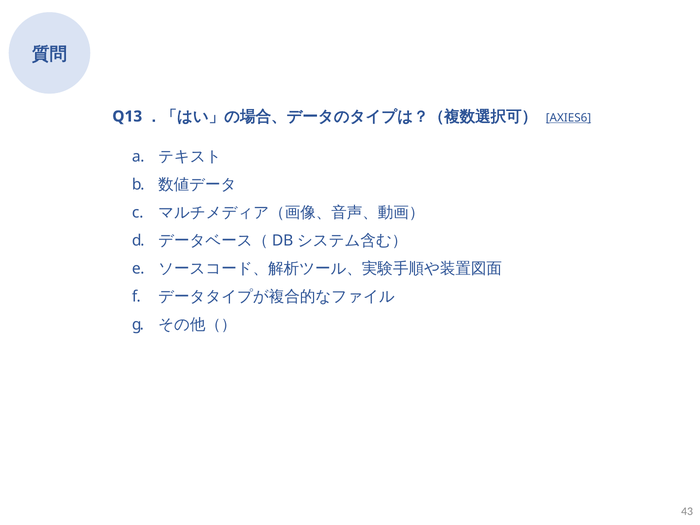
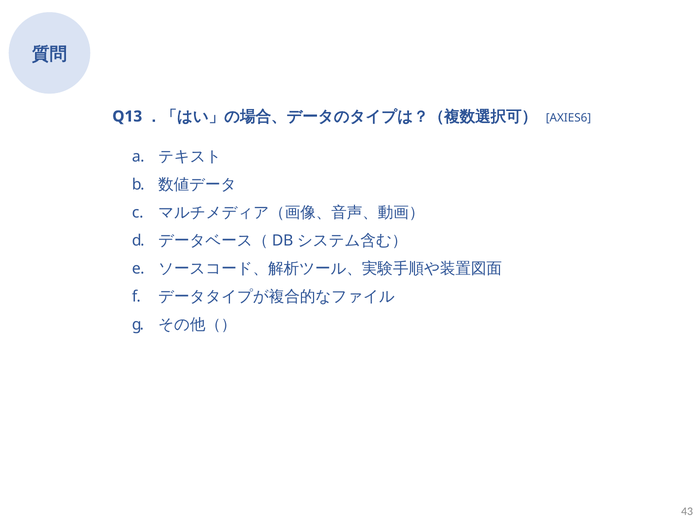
AXIES6 underline: present -> none (568, 118)
